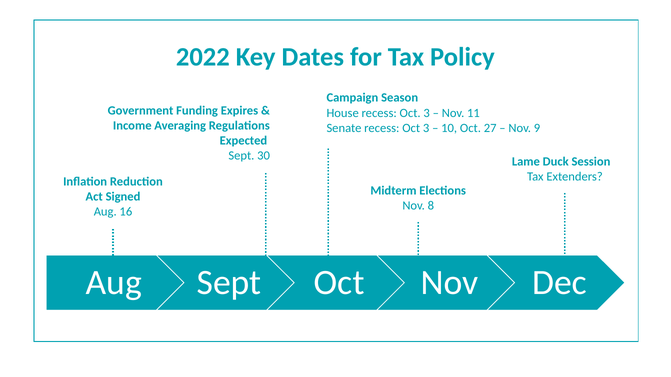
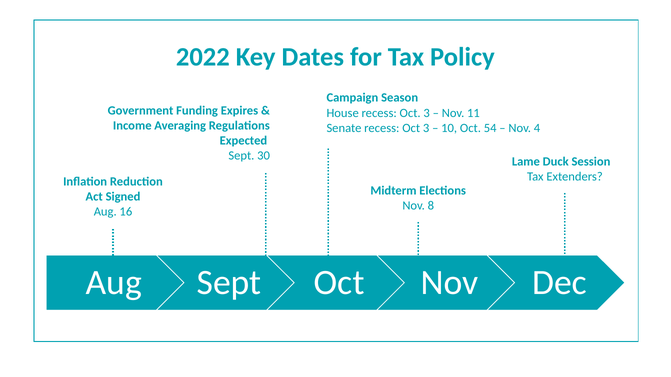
27: 27 -> 54 (490, 128)
9: 9 -> 4 (537, 128)
